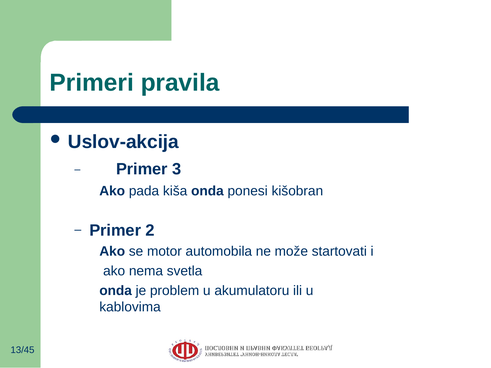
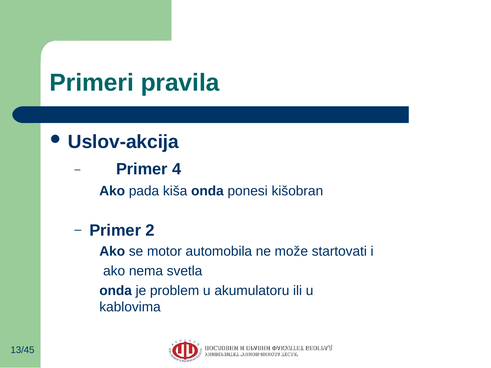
3: 3 -> 4 (177, 169)
